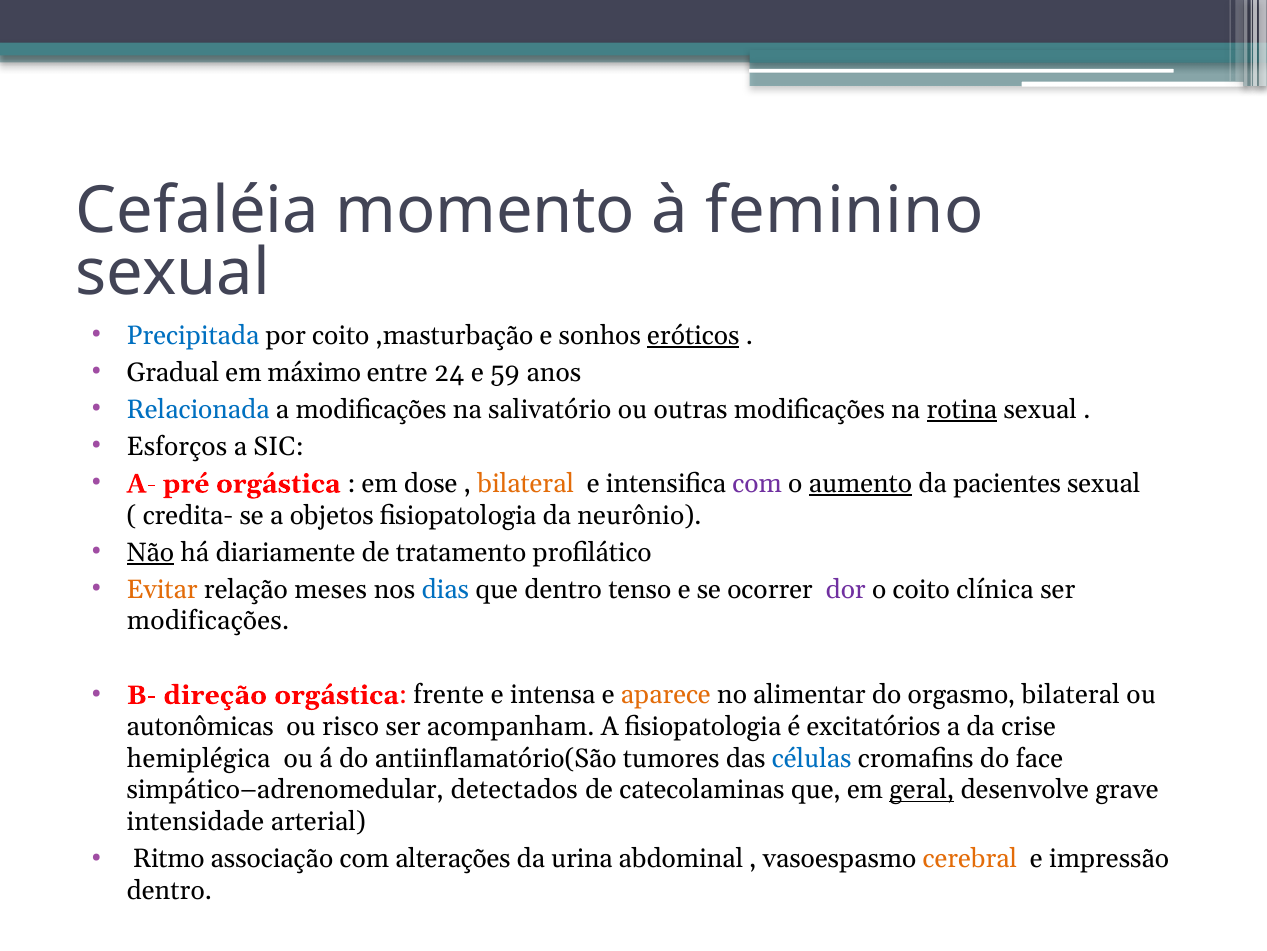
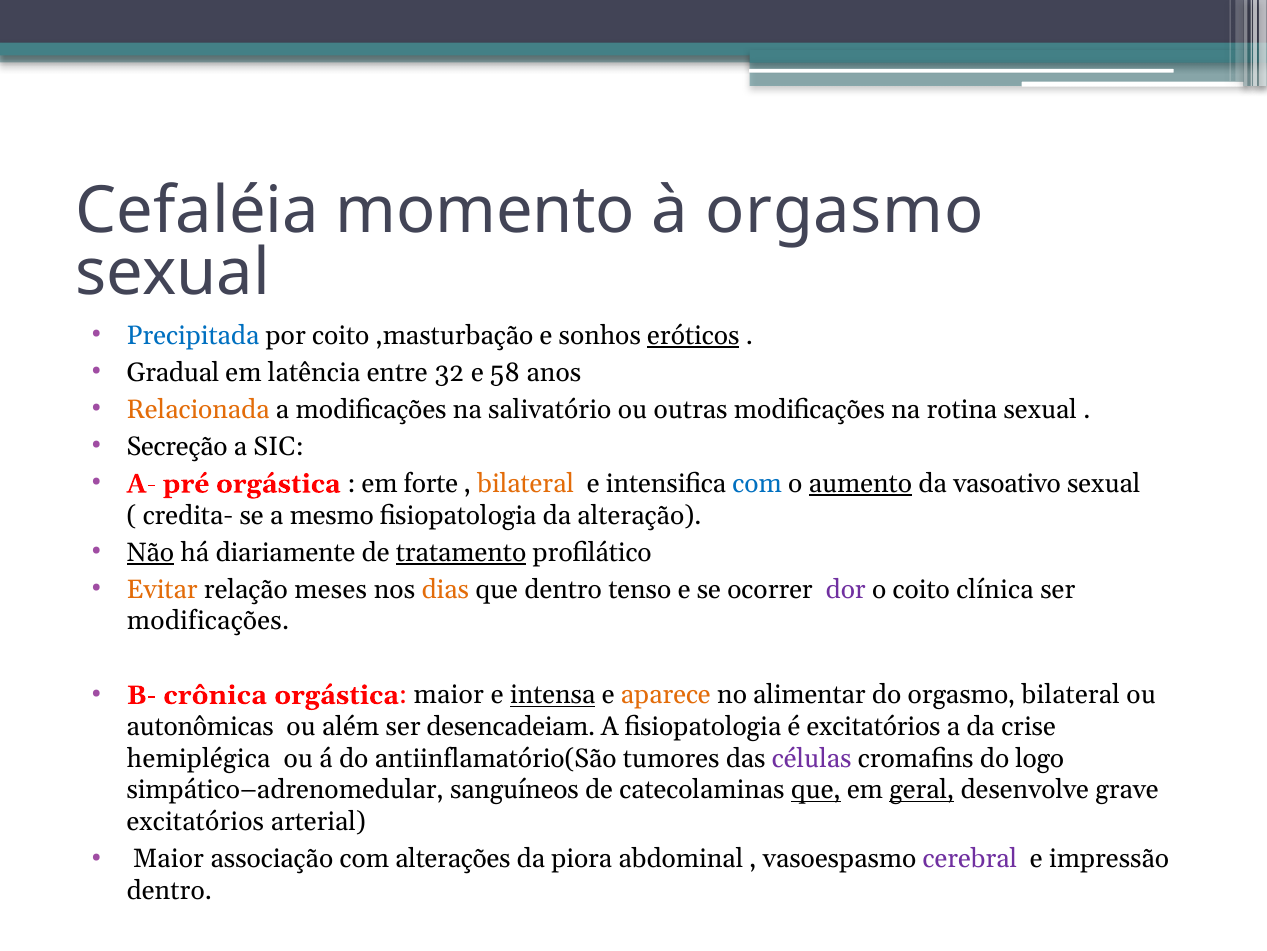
à feminino: feminino -> orgasmo (845, 211)
máximo: máximo -> latência (314, 373)
24: 24 -> 32 (449, 373)
59: 59 -> 58 (505, 373)
Relacionada colour: blue -> orange (198, 410)
rotina underline: present -> none (962, 410)
Esforços: Esforços -> Secreção (177, 446)
dose: dose -> forte (431, 483)
com colour: purple -> blue (757, 483)
pacientes: pacientes -> vasoativo (1007, 483)
objetos: objetos -> mesmo (332, 515)
neurônio: neurônio -> alteração (639, 515)
tratamento underline: none -> present (461, 552)
dias colour: blue -> orange (445, 589)
direção: direção -> crônica (215, 695)
orgástica frente: frente -> maior (449, 695)
intensa underline: none -> present (553, 695)
risco: risco -> além (351, 726)
acompanham: acompanham -> desencadeiam (511, 726)
células colour: blue -> purple (812, 758)
face: face -> logo (1040, 758)
detectados: detectados -> sanguíneos (514, 790)
que underline: none -> present (816, 790)
intensidade: intensidade -> excitatórios (195, 821)
Ritmo: Ritmo -> Maior (168, 858)
urina: urina -> piora (582, 858)
cerebral colour: orange -> purple (970, 858)
